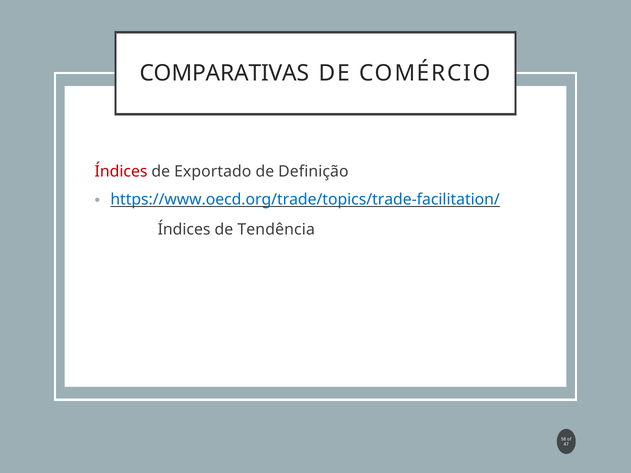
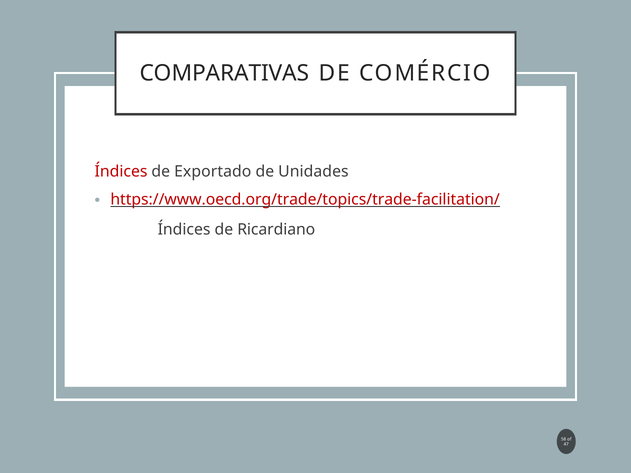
Definição: Definição -> Unidades (313, 172)
https://www.oecd.org/trade/topics/trade-facilitation/ colour: blue -> red (305, 200)
Tendência: Tendência -> Ricardiano (276, 230)
